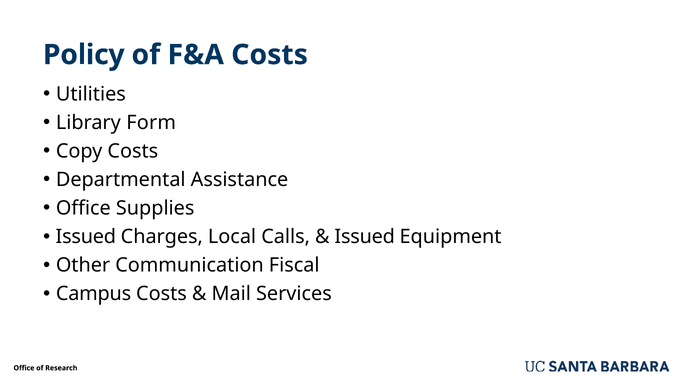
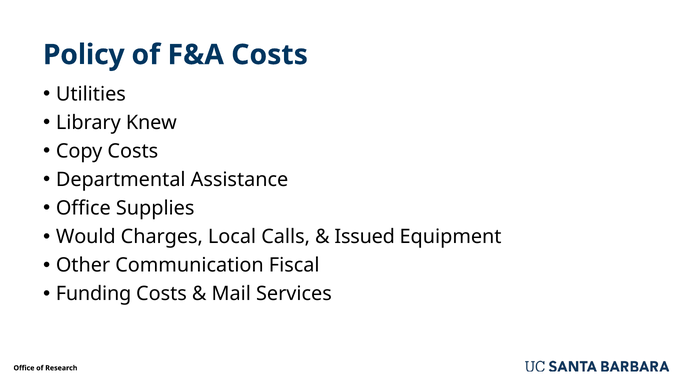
Form: Form -> Knew (151, 123)
Issued: Issued -> Would (86, 237)
Campus: Campus -> Funding (94, 294)
